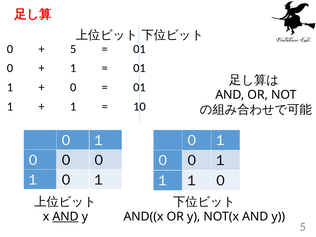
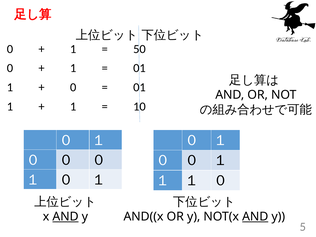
5: 5 -> 1 (73, 49)
01: 01 -> 50 (139, 49)
AND underline: none -> present (255, 217)
